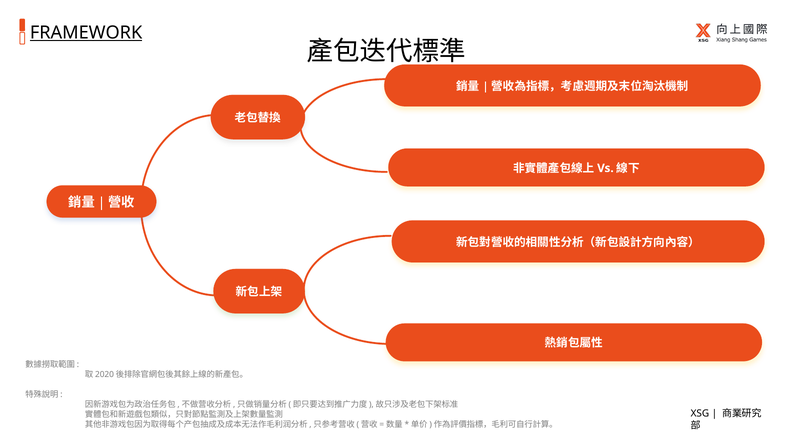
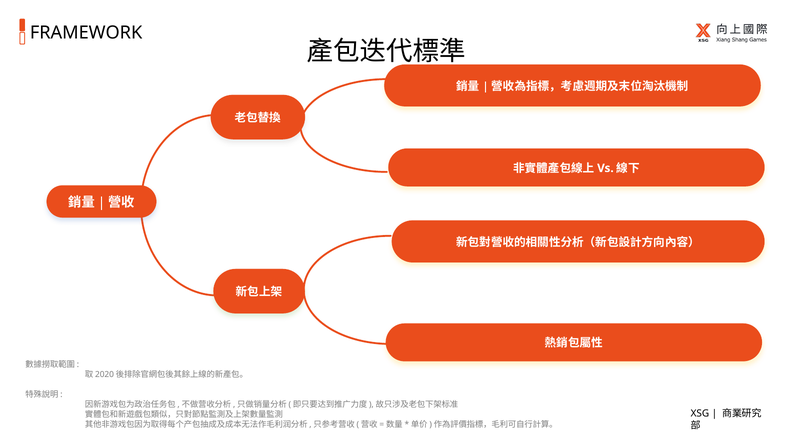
FRAMEWORK underline: present -> none (86, 33)
